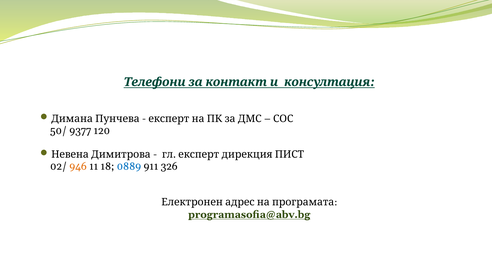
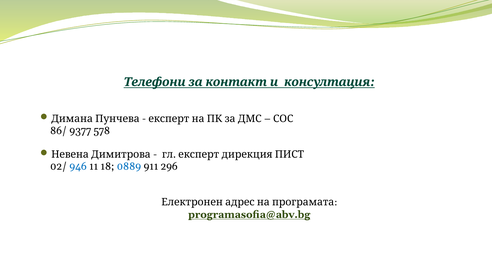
50/: 50/ -> 86/ (58, 131)
120: 120 -> 578 (102, 131)
946 colour: orange -> blue (78, 166)
326: 326 -> 296 (169, 166)
